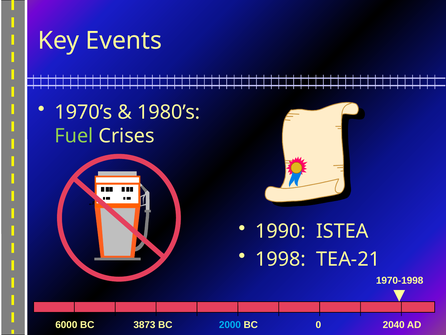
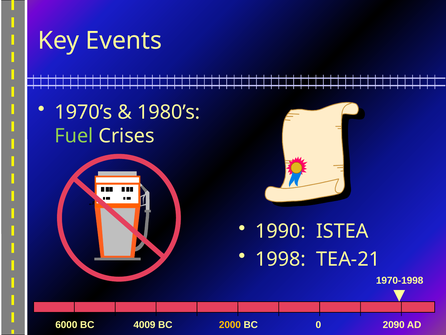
3873: 3873 -> 4009 (144, 324)
2000 colour: light blue -> yellow (230, 324)
2040: 2040 -> 2090 (394, 324)
